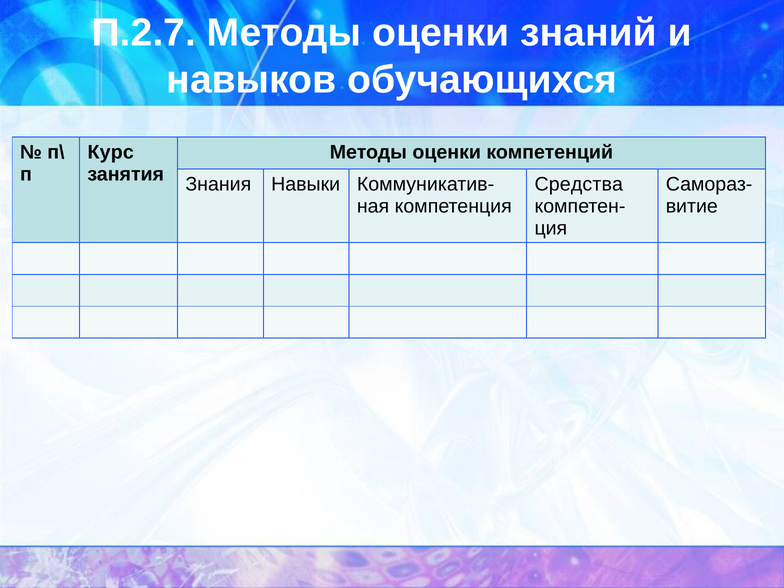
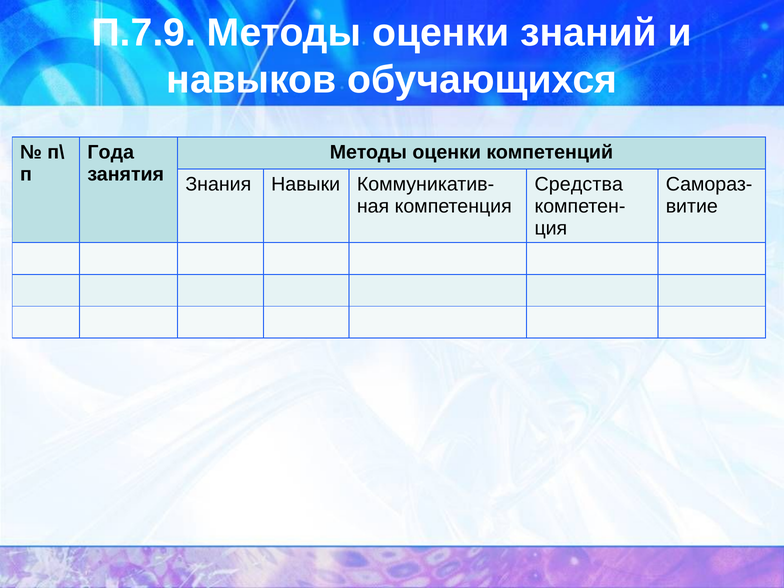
П.2.7: П.2.7 -> П.7.9 (144, 33)
Курс: Курс -> Года (111, 152)
